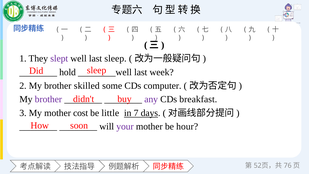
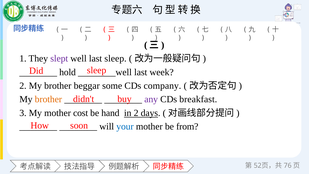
skilled: skilled -> beggar (87, 86)
computer: computer -> company (162, 86)
brother colour: purple -> orange (48, 99)
little: little -> hand (110, 113)
in 7: 7 -> 2 (136, 113)
your colour: purple -> blue (125, 126)
hour: hour -> from (187, 126)
